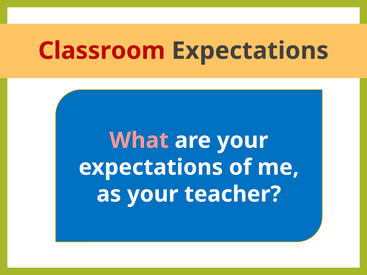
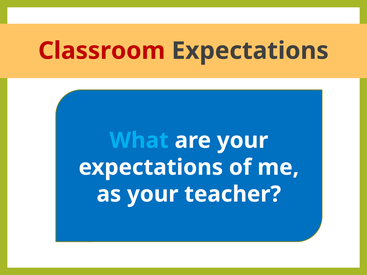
What colour: pink -> light blue (139, 141)
